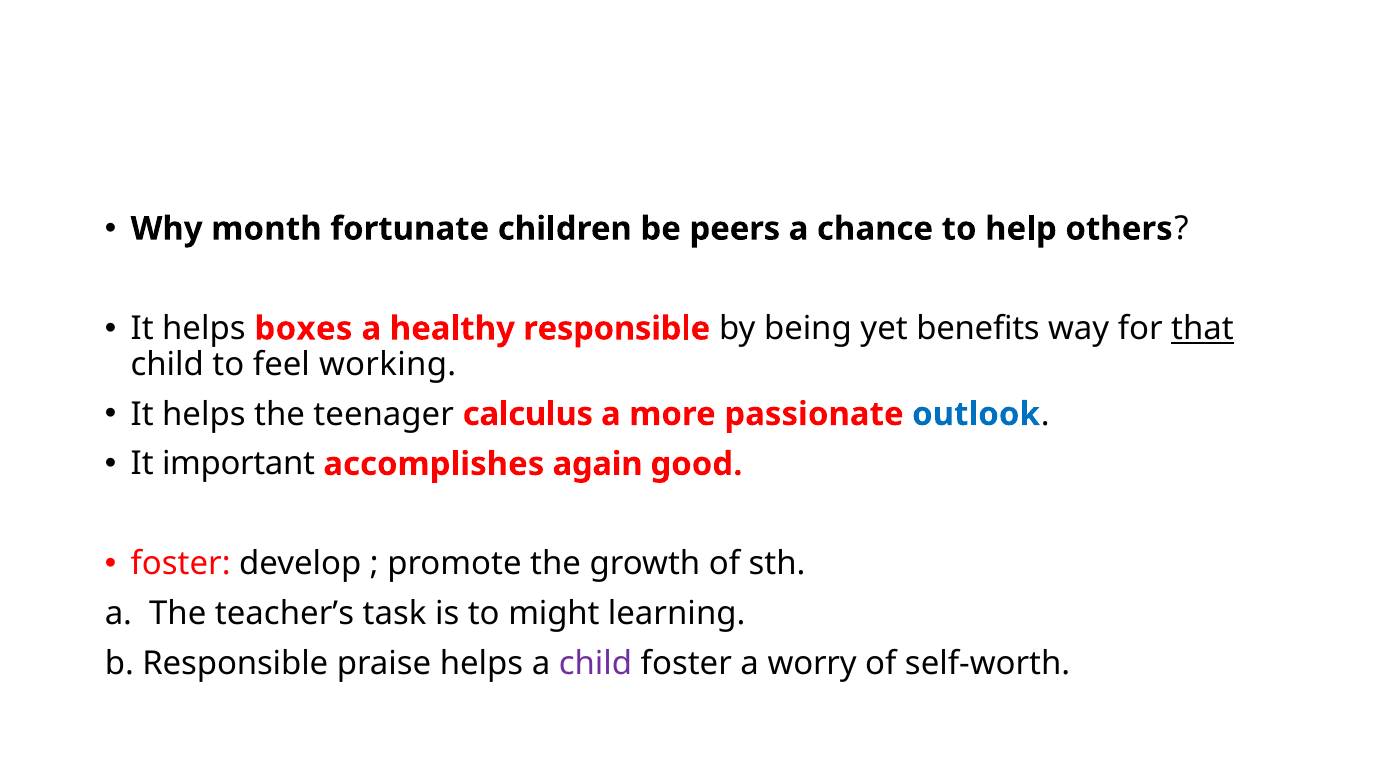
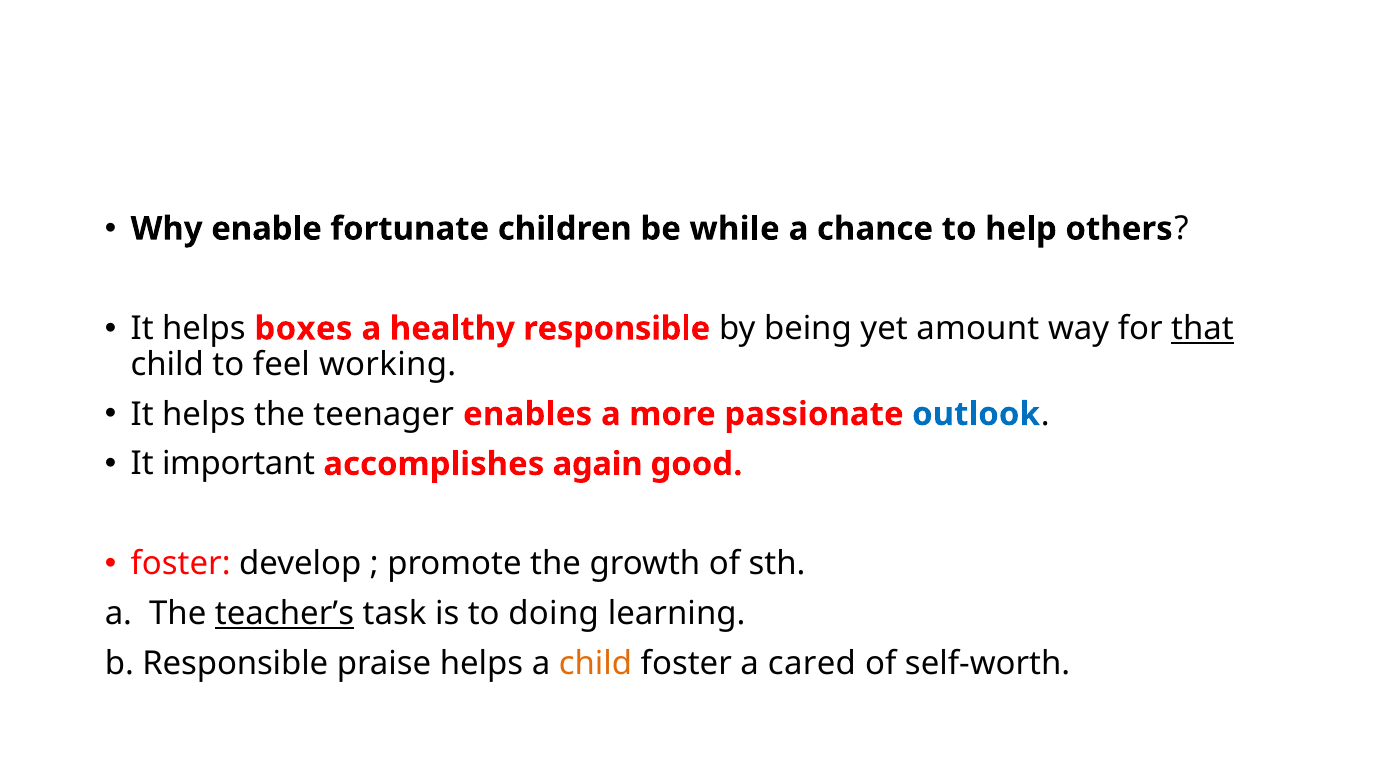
month: month -> enable (267, 229)
peers: peers -> while (735, 229)
benefits: benefits -> amount (978, 328)
calculus: calculus -> enables (528, 414)
teacher’s underline: none -> present (285, 613)
might: might -> doing (554, 613)
child colour: purple -> orange (596, 663)
worry: worry -> cared (812, 663)
